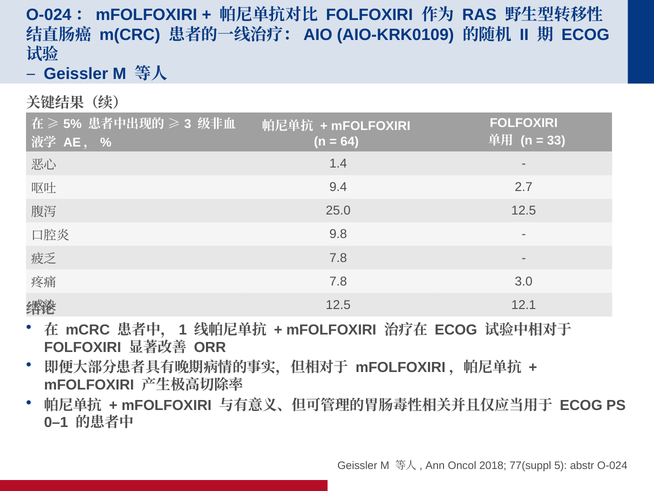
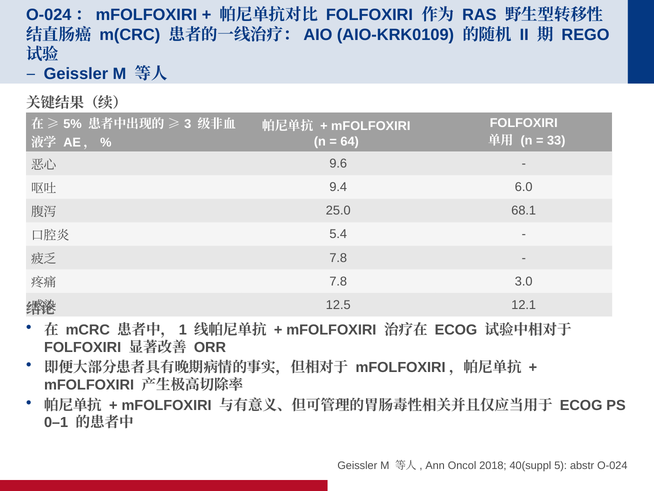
ECOG: ECOG -> REGO (585, 35)
1.4: 1.4 -> 9.6 (338, 164)
2.7: 2.7 -> 6.0 (524, 187)
25.0 12.5: 12.5 -> 68.1 (524, 211)
9.8: 9.8 -> 5.4 (338, 234)
77(suppl: 77(suppl -> 40(suppl (530, 465)
